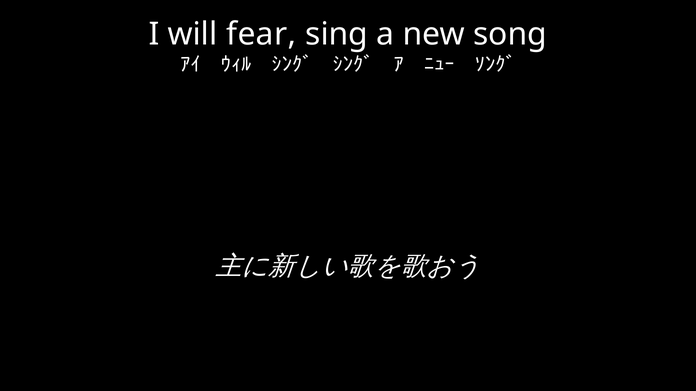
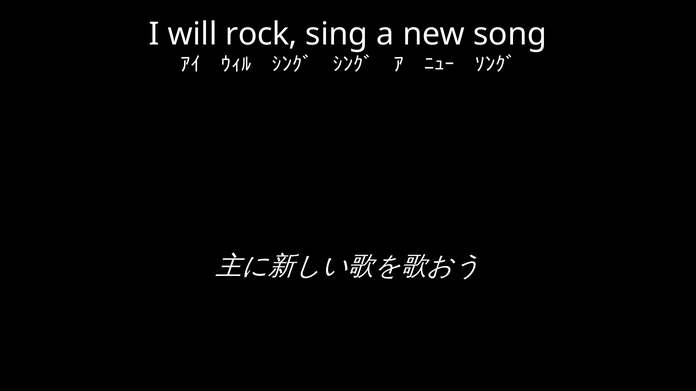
fear: fear -> rock (261, 34)
